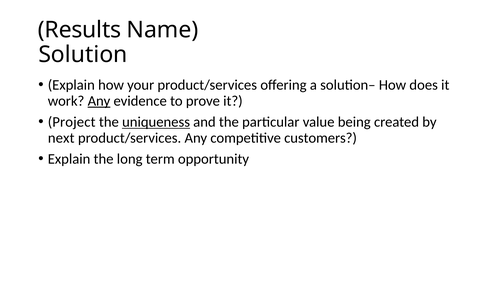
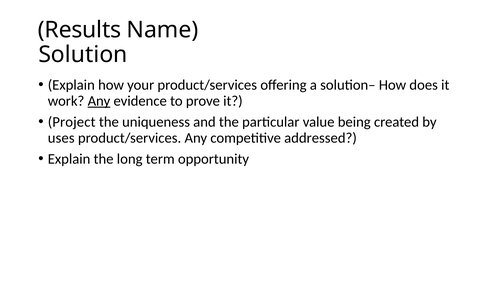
uniqueness underline: present -> none (156, 122)
next: next -> uses (61, 138)
customers: customers -> addressed (321, 138)
